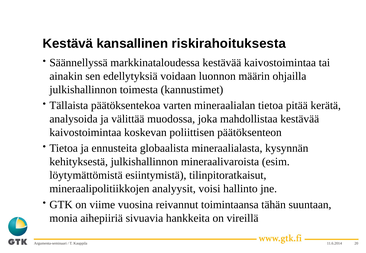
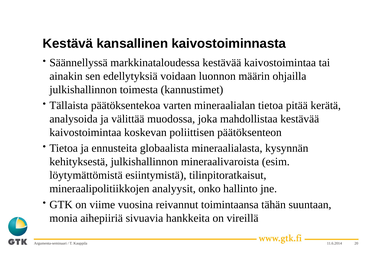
riskirahoituksesta: riskirahoituksesta -> kaivostoiminnasta (229, 44)
voisi: voisi -> onko (210, 189)
